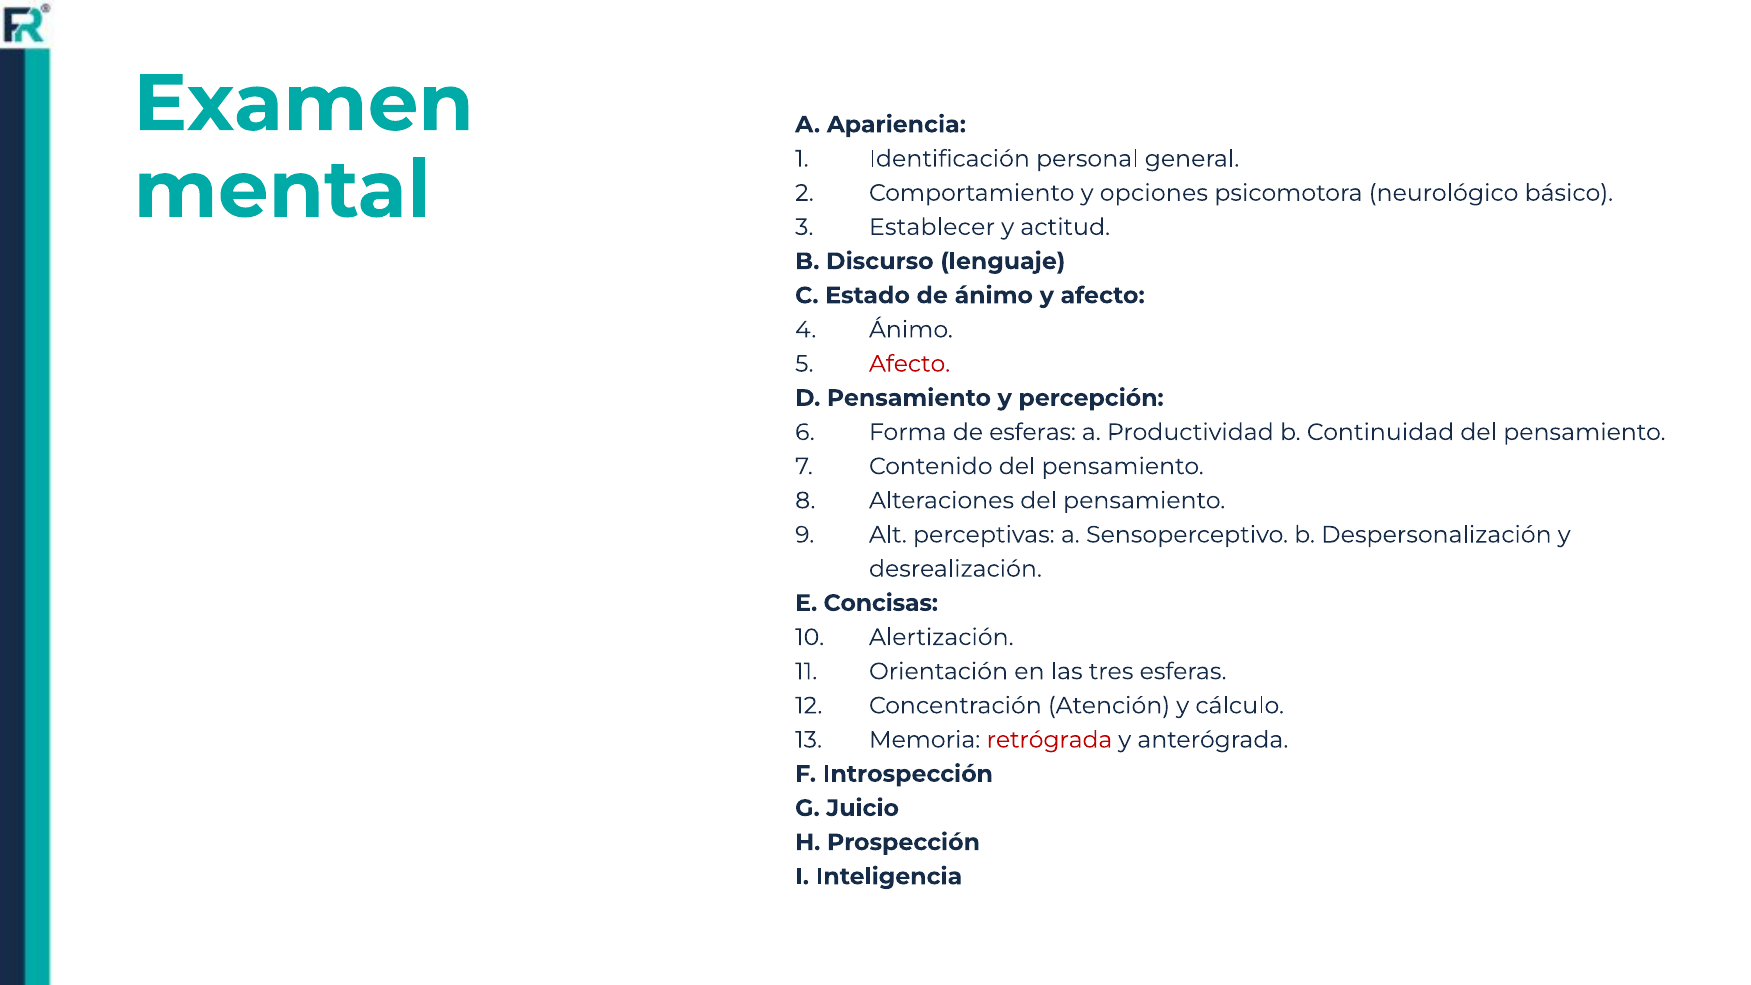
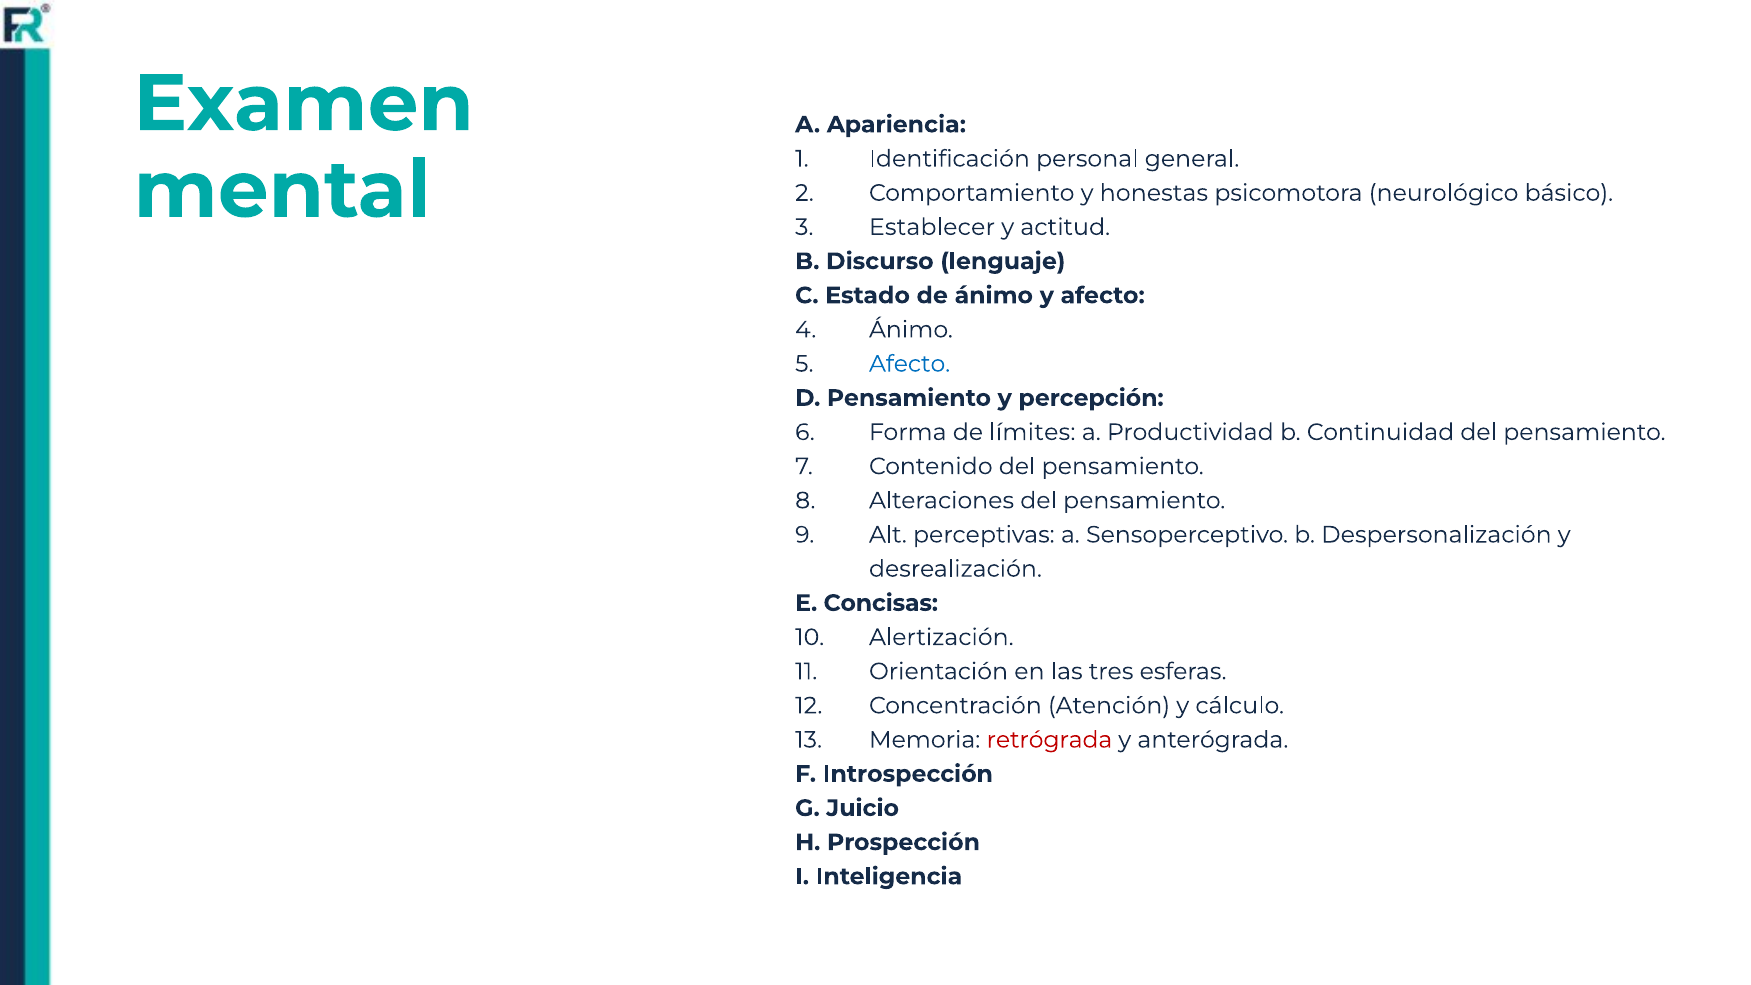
opciones: opciones -> honestas (1154, 193)
Afecto colour: red -> blue (910, 364)
de esferas: esferas -> límites (1032, 432)
